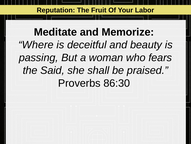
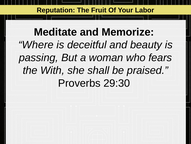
Said: Said -> With (52, 70)
86:30: 86:30 -> 29:30 (117, 83)
